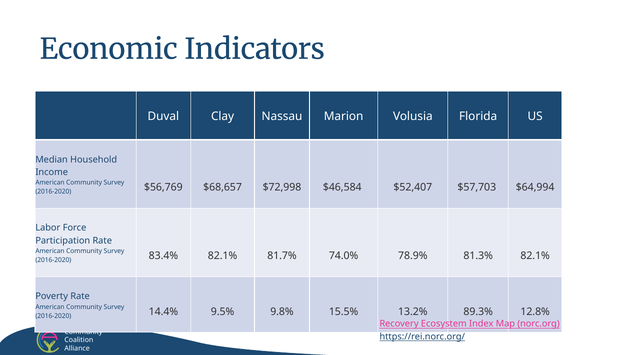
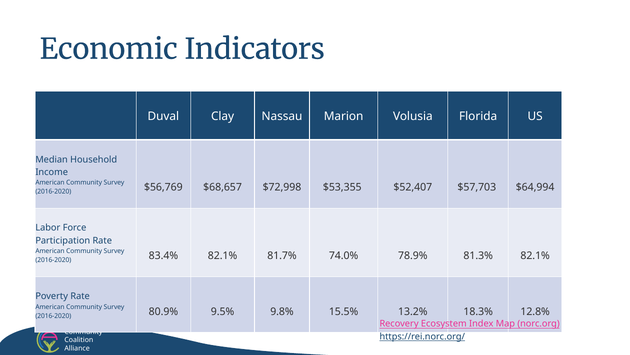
$46,584: $46,584 -> $53,355 (342, 187)
14.4%: 14.4% -> 80.9% (163, 311)
89.3%: 89.3% -> 18.3% (478, 311)
